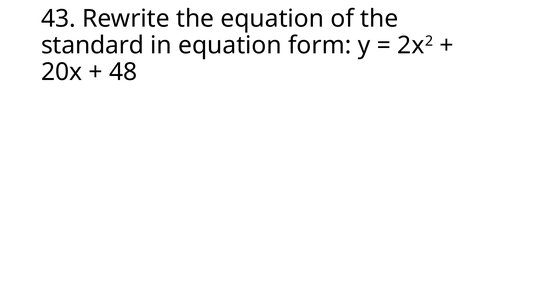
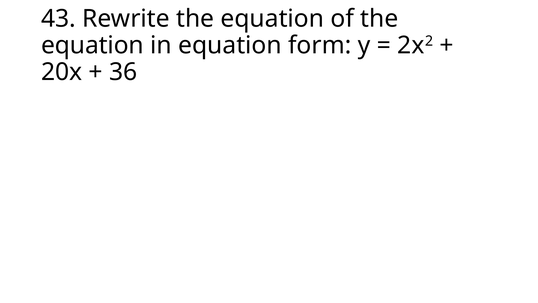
standard: standard -> equation (92, 45)
48: 48 -> 36 (123, 72)
